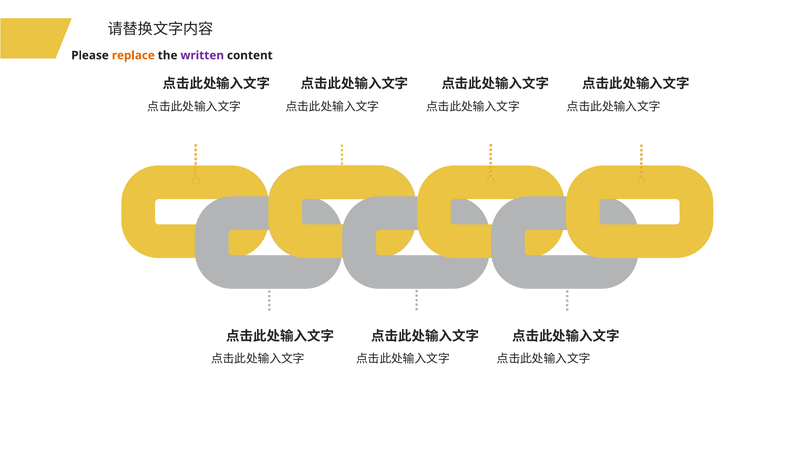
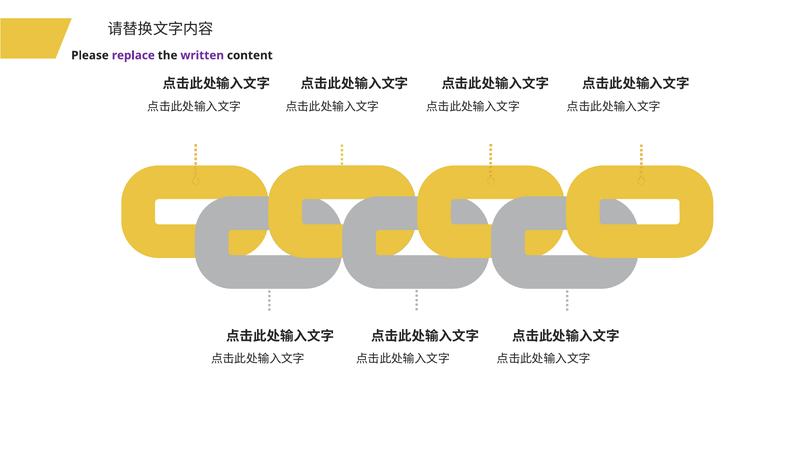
replace colour: orange -> purple (133, 55)
